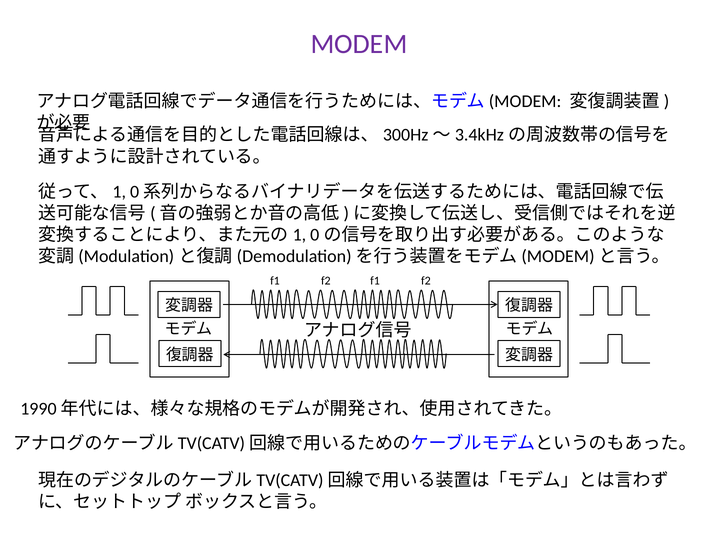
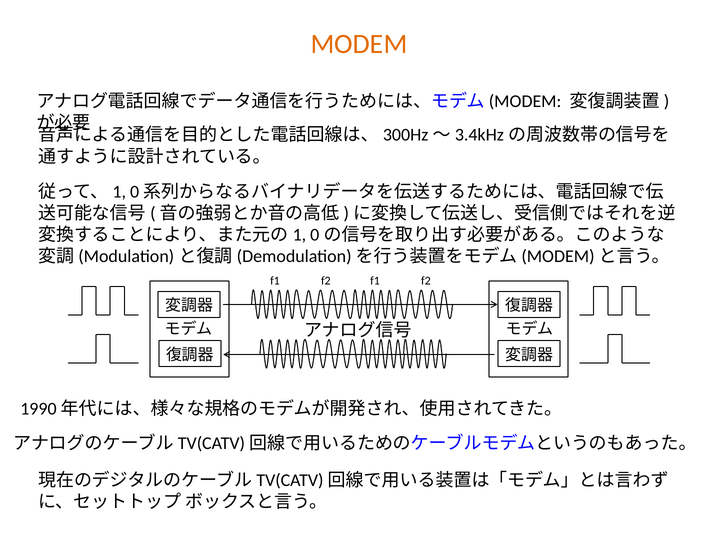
MODEM colour: purple -> orange (359, 44)
